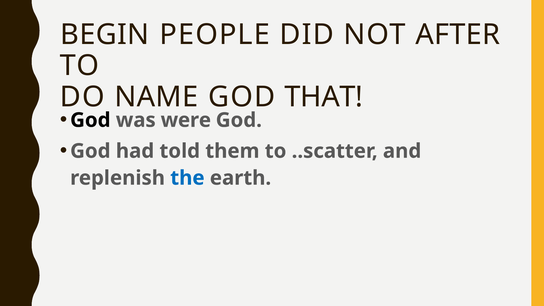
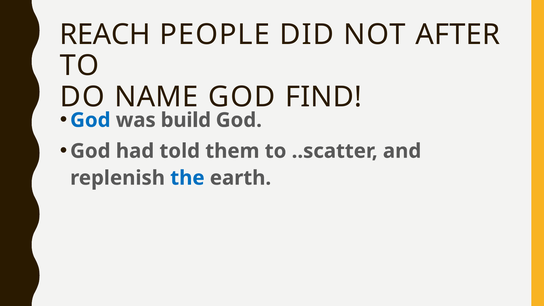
BEGIN: BEGIN -> REACH (105, 35)
THAT: THAT -> FIND (323, 97)
God colour: black -> blue (90, 120)
were: were -> build (186, 120)
